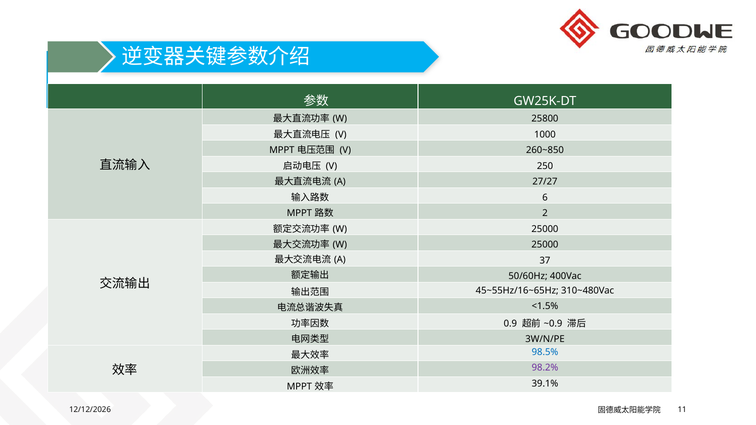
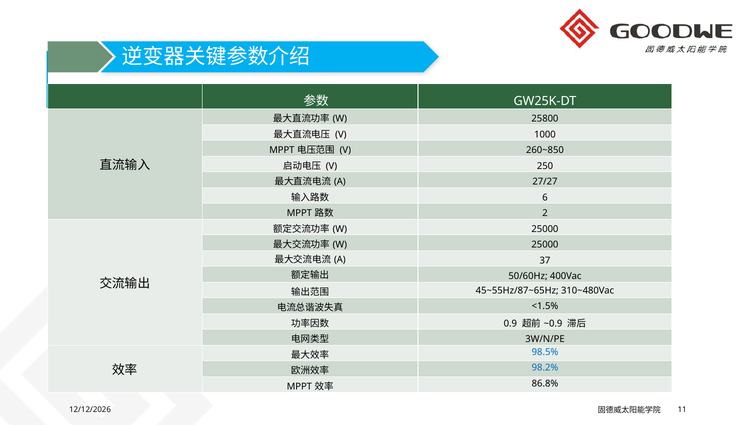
45~55Hz/16~65Hz: 45~55Hz/16~65Hz -> 45~55Hz/87~65Hz (517, 291)
98.2% colour: purple -> blue (545, 368)
39.1%: 39.1% -> 86.8% (545, 384)
